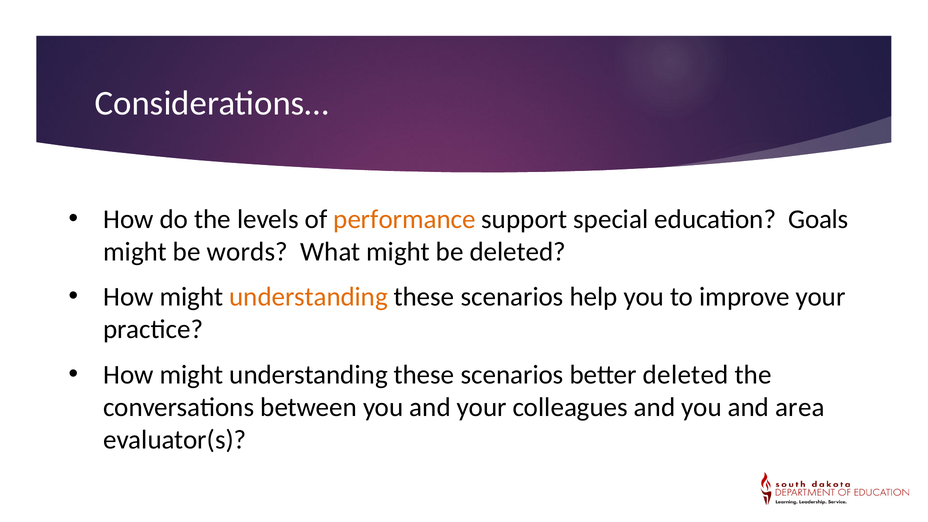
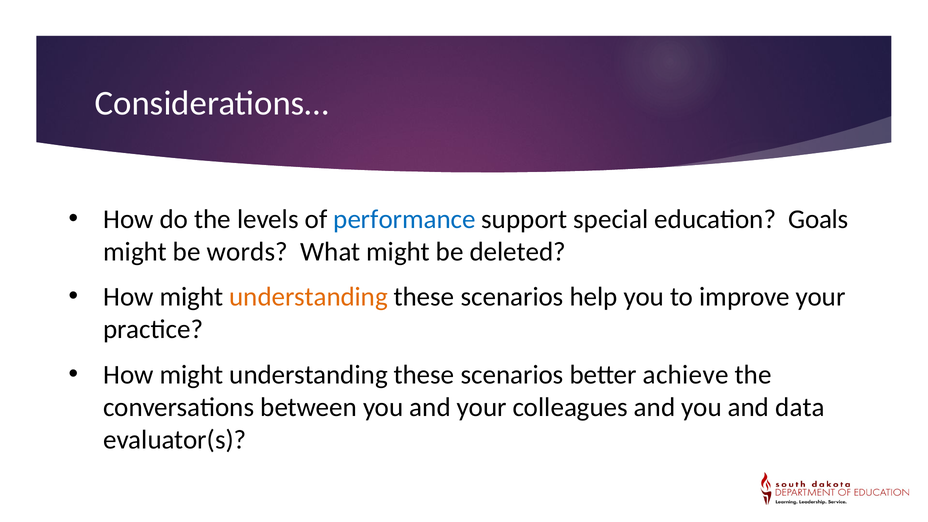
performance colour: orange -> blue (404, 219)
better deleted: deleted -> achieve (686, 375)
area: area -> data (800, 407)
